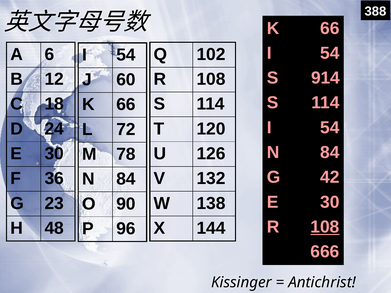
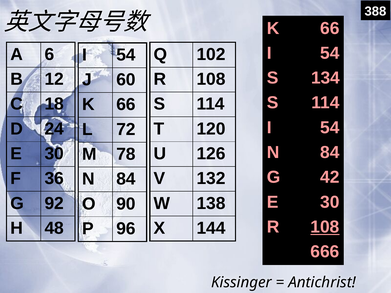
914: 914 -> 134 (326, 78)
23: 23 -> 92 (54, 203)
